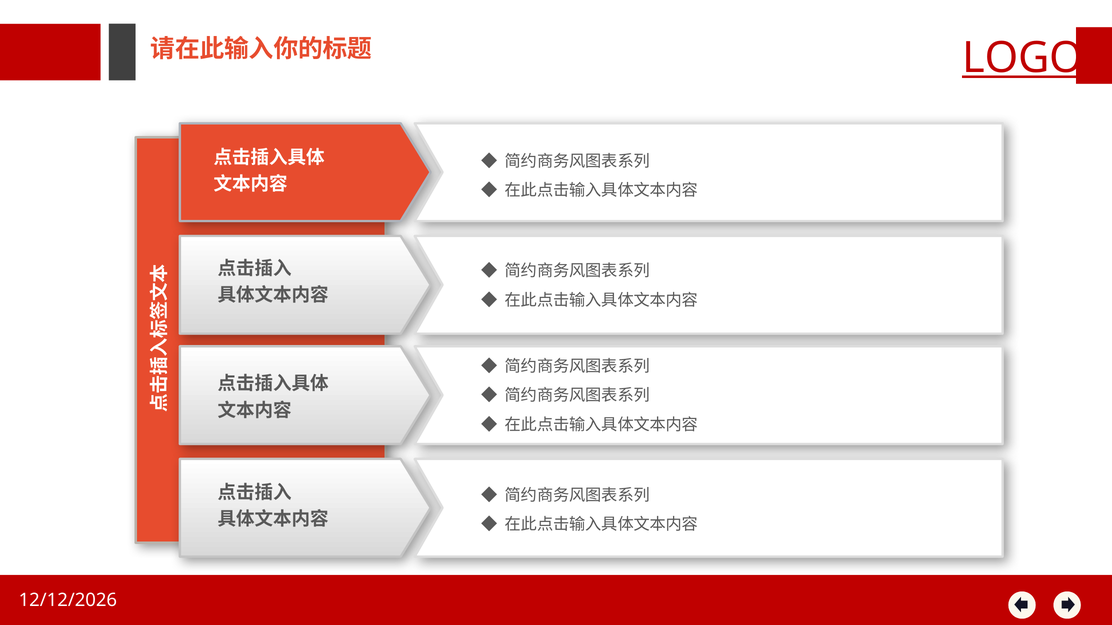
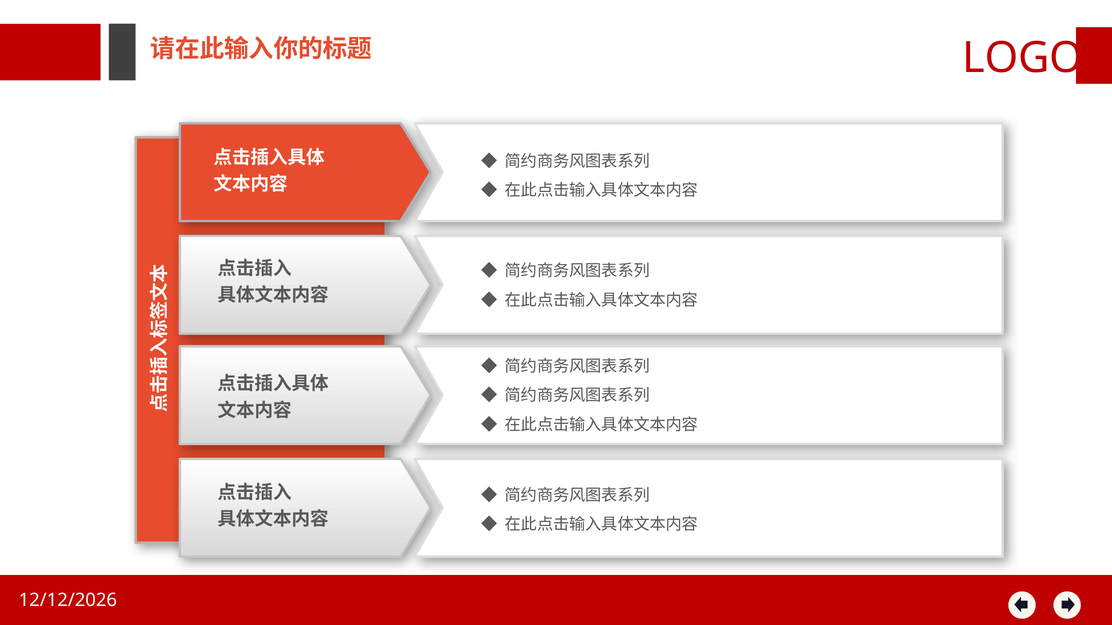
LOGO underline: present -> none (1023, 58)
